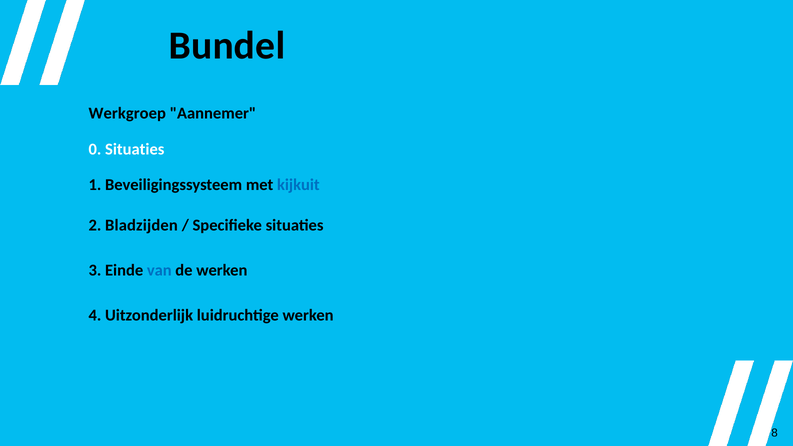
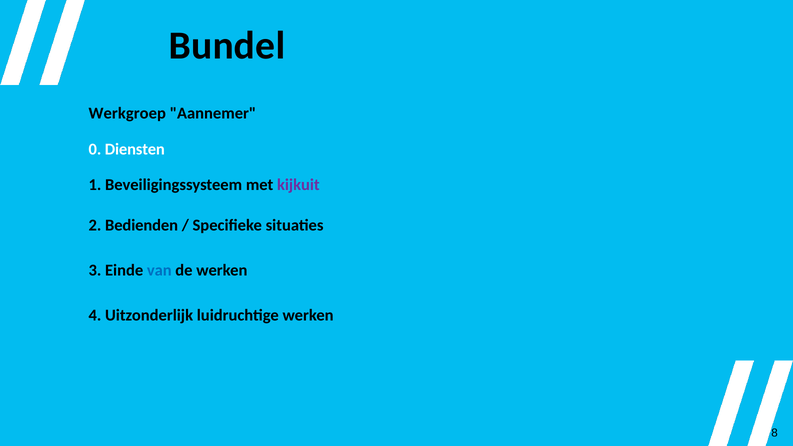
0 Situaties: Situaties -> Diensten (135, 149)
kijkuit colour: blue -> purple (298, 185)
Bladzijden: Bladzijden -> Bedienden (142, 225)
